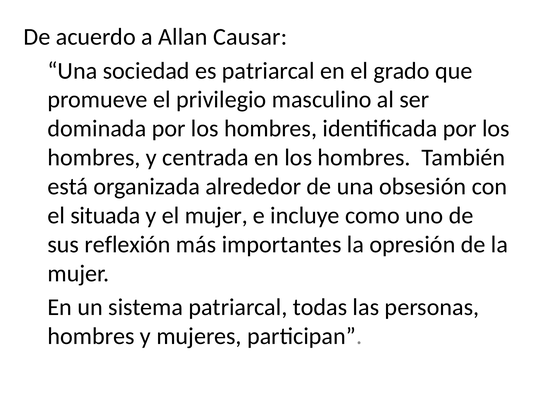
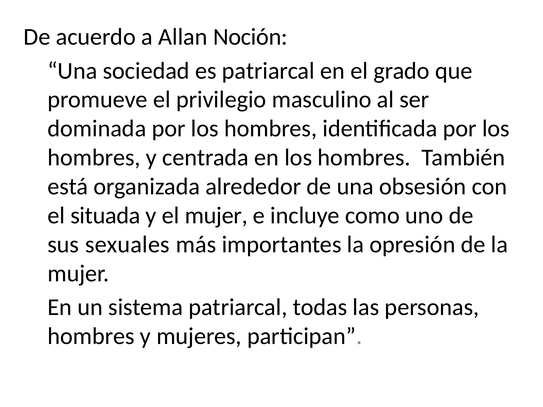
Causar: Causar -> Noción (250, 37)
reflexión: reflexión -> sexuales (127, 245)
